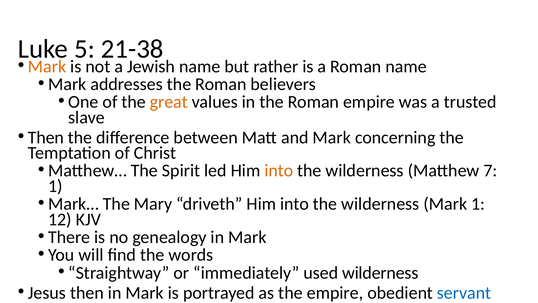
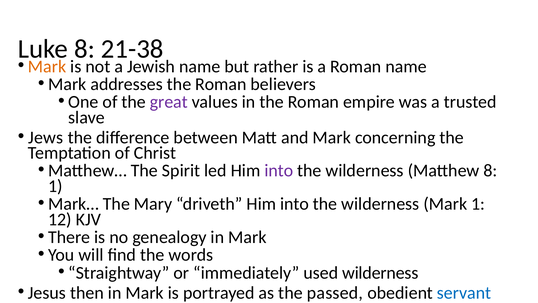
5: 5 -> 8 (84, 49)
great colour: orange -> purple (169, 102)
Then: Then -> Jews (46, 137)
into colour: orange -> purple (279, 171)
Matthew 7: 7 -> 8 (490, 171)
the empire: empire -> passed (335, 292)
